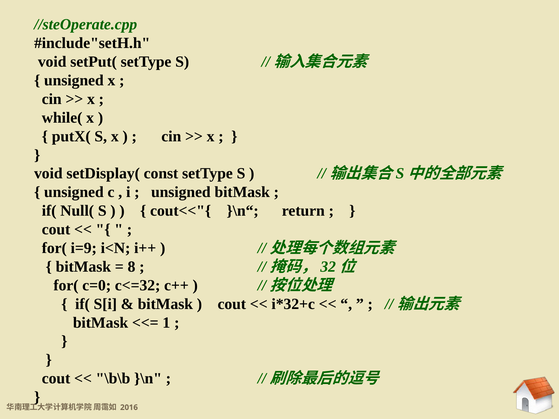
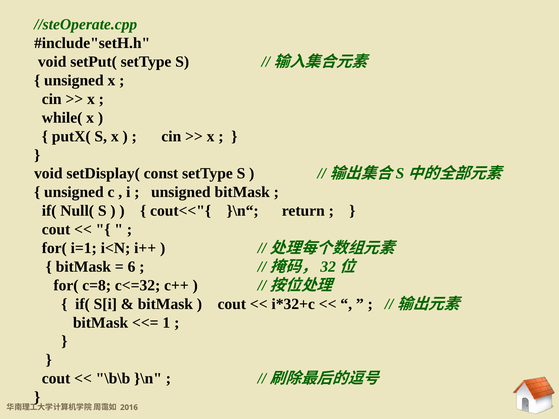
i=9: i=9 -> i=1 (84, 248)
8: 8 -> 6 (132, 267)
c=0: c=0 -> c=8 (97, 285)
